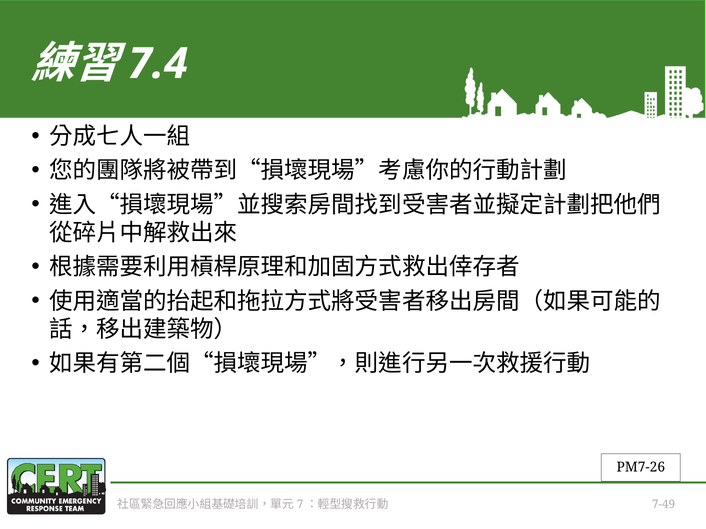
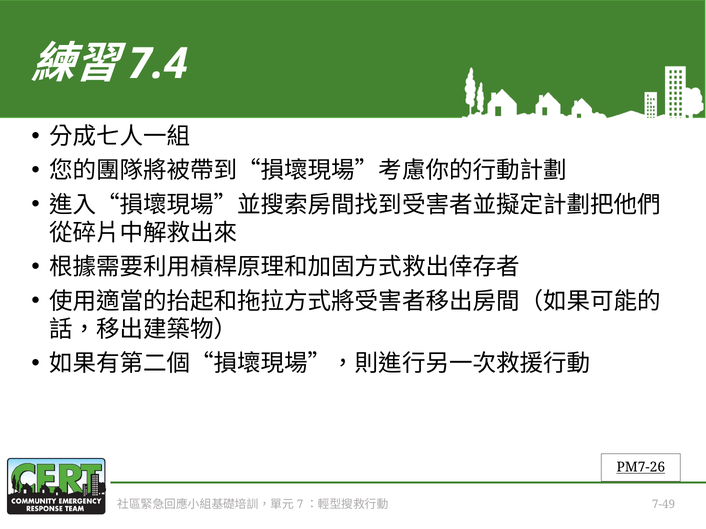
PM7-26 underline: none -> present (641, 468)
